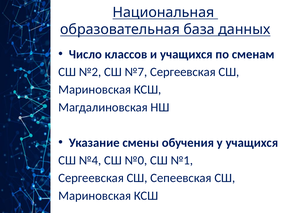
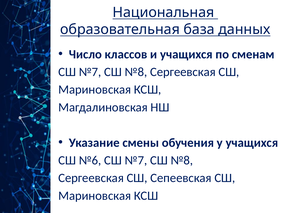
№2: №2 -> №7 (90, 72)
№7: №7 -> №8 (136, 72)
№4: №4 -> №6 (90, 160)
№0: №0 -> №7 (136, 160)
№1: №1 -> №8 (182, 160)
